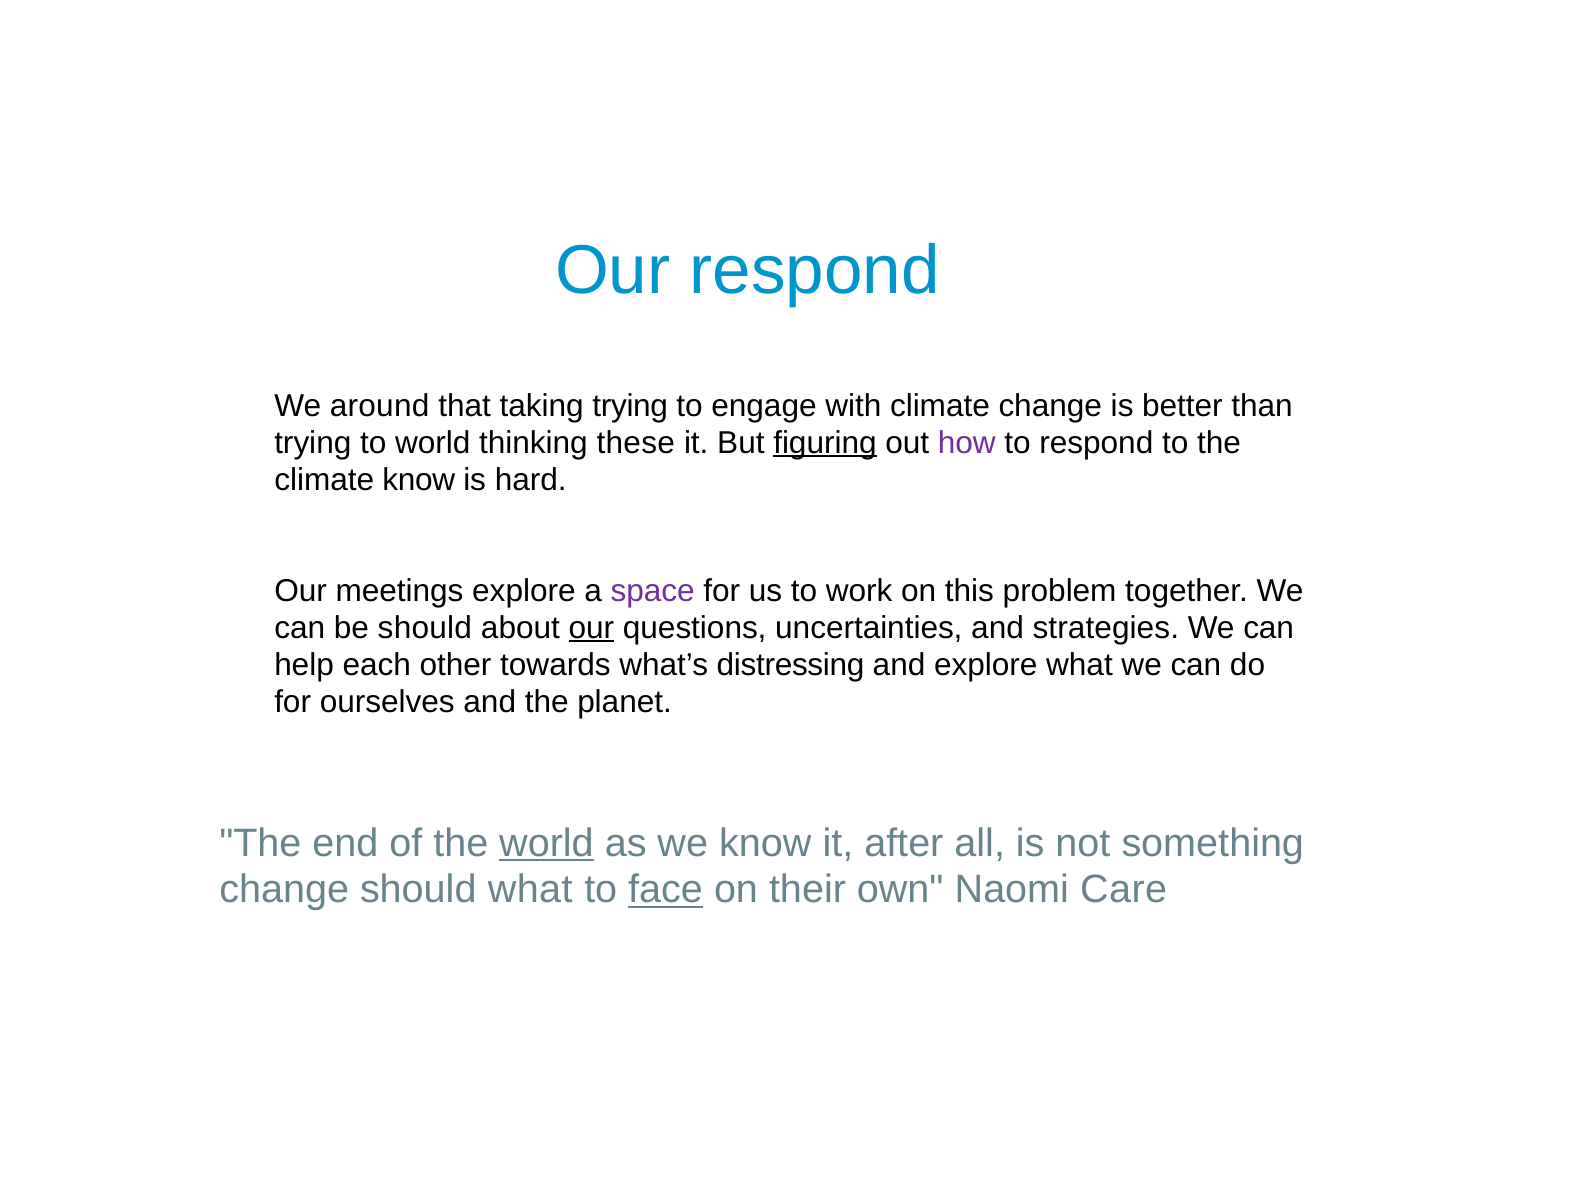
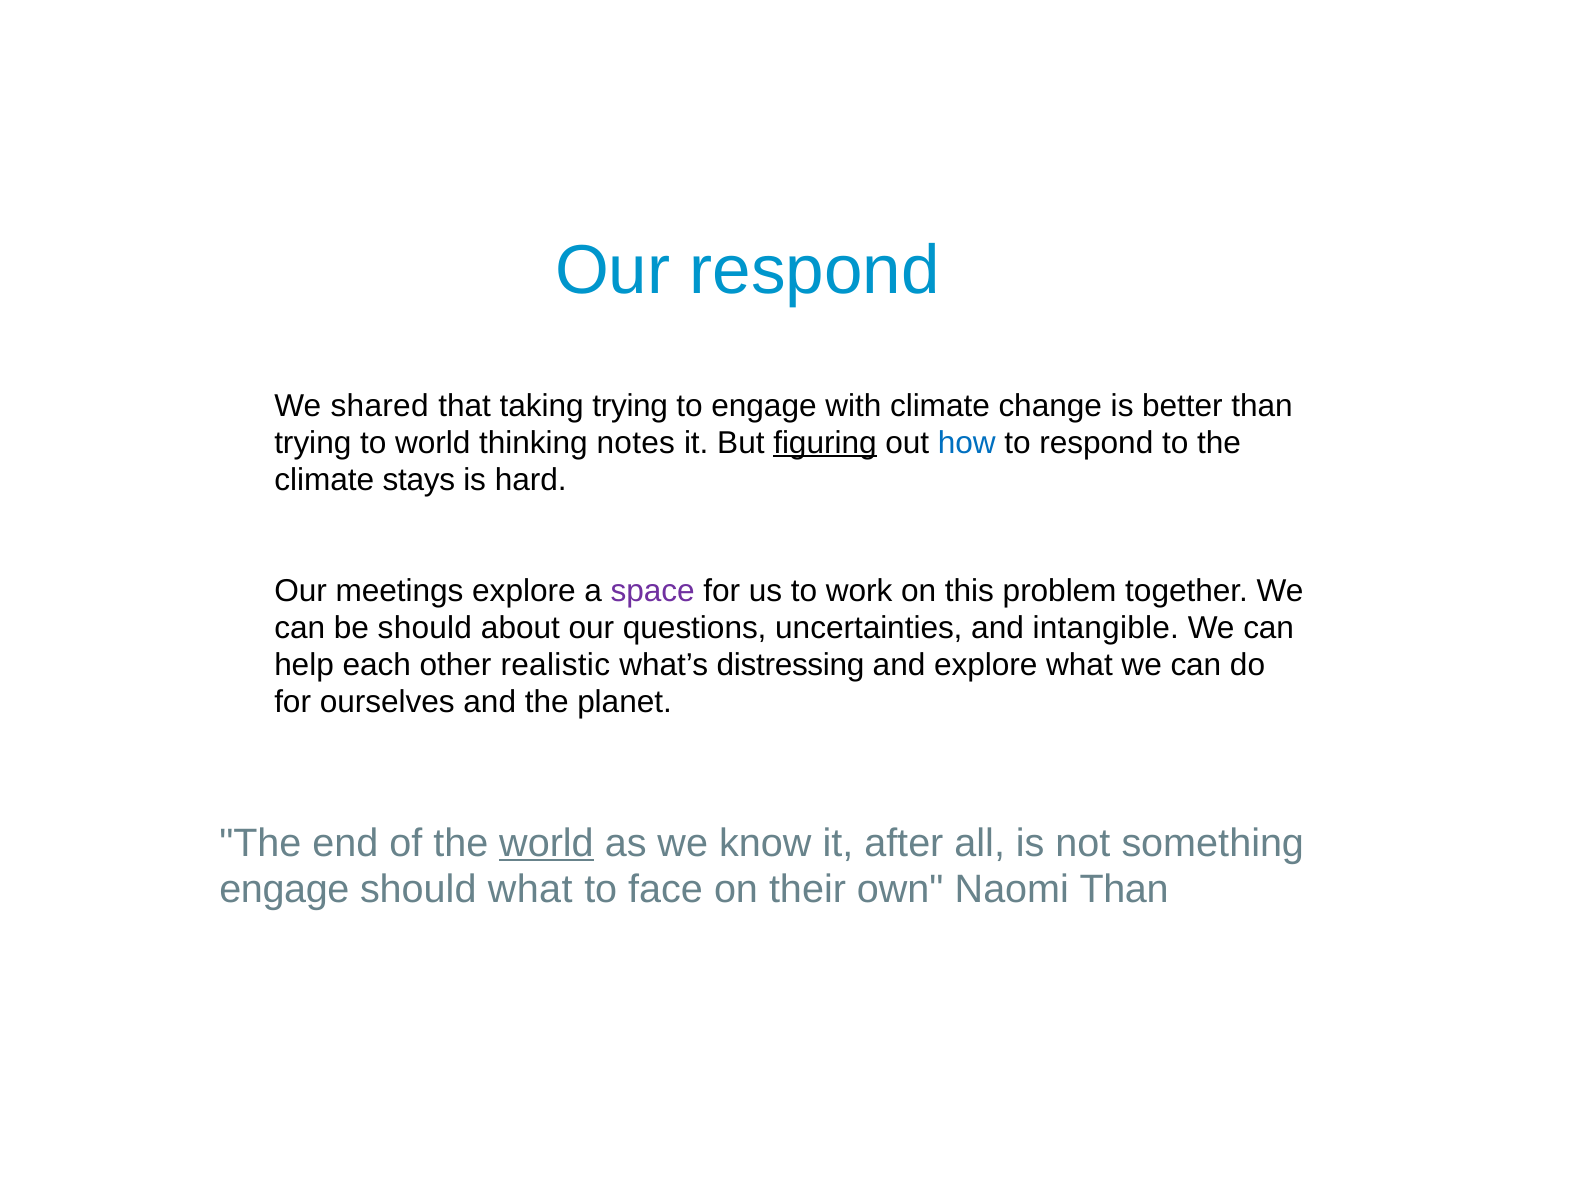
around: around -> shared (380, 406)
these: these -> notes (636, 443)
how colour: purple -> blue (967, 443)
climate know: know -> stays (419, 480)
our underline: present -> none (591, 628)
strategies: strategies -> intangible (1106, 628)
towards: towards -> realistic (555, 665)
change: change -> engage (284, 890)
face underline: present -> none (666, 890)
Naomi Care: Care -> Than (1124, 890)
